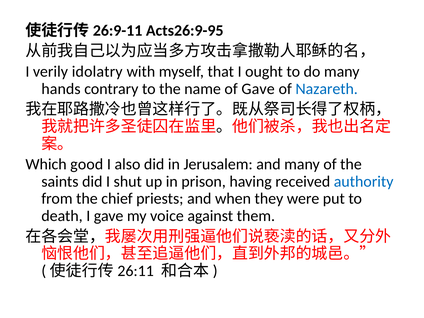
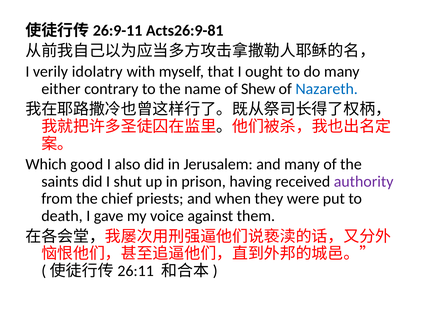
Acts26:9-95: Acts26:9-95 -> Acts26:9-81 (185, 30)
hands: hands -> either (61, 89)
of Gave: Gave -> Shew (258, 89)
authority colour: blue -> purple (364, 182)
